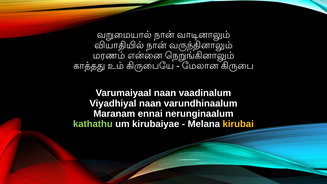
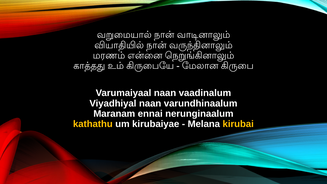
kathathu colour: light green -> yellow (93, 124)
